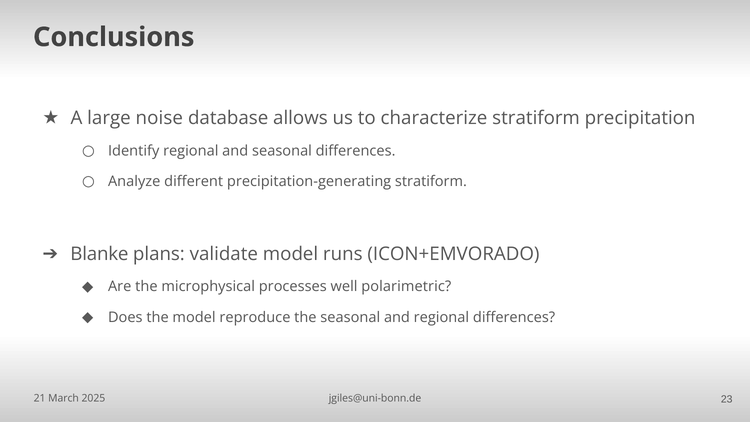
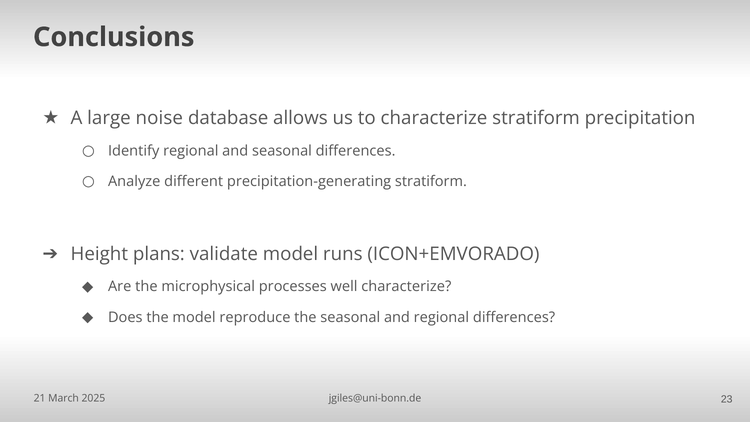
Blanke: Blanke -> Height (99, 254)
well polarimetric: polarimetric -> characterize (406, 287)
